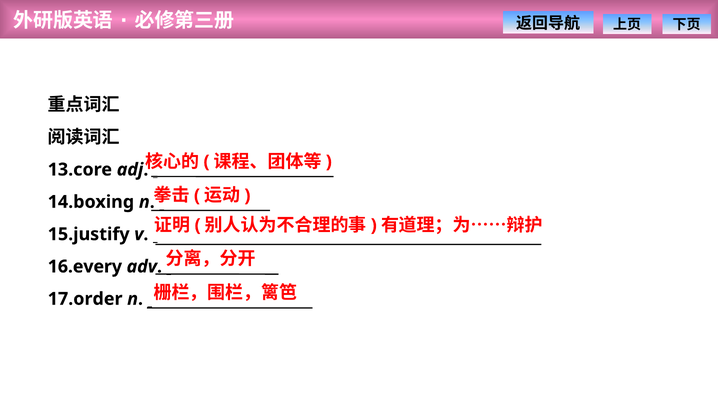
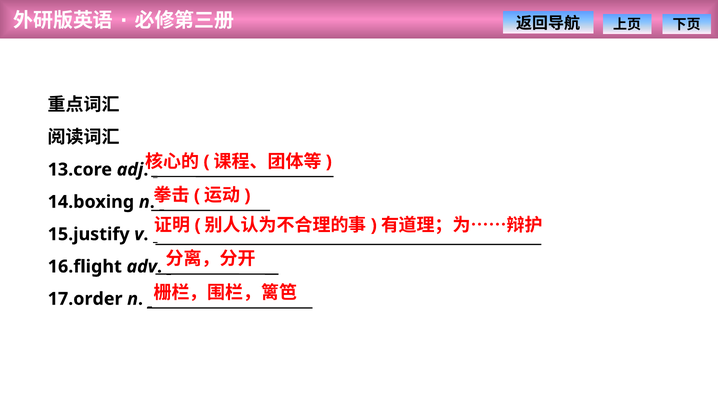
16.every: 16.every -> 16.flight (85, 266)
